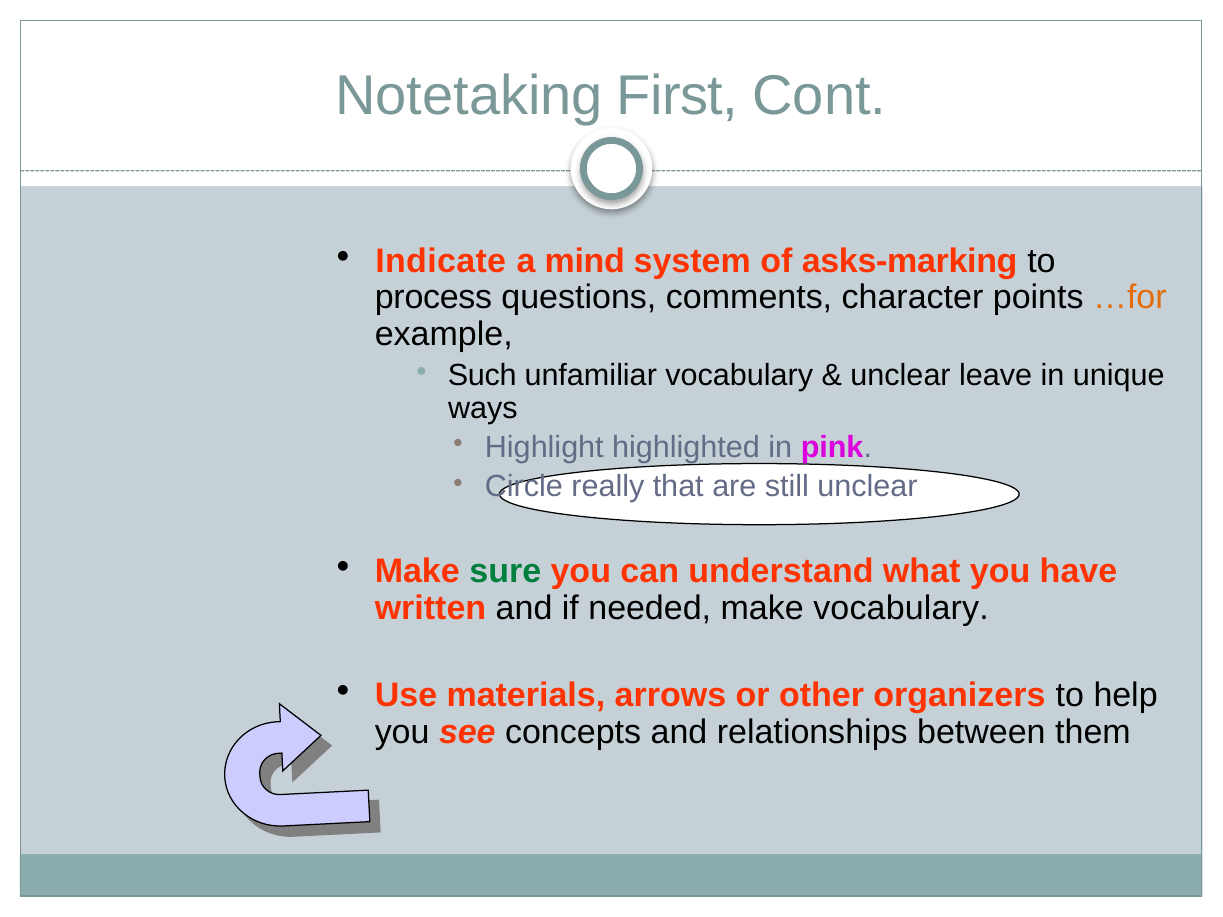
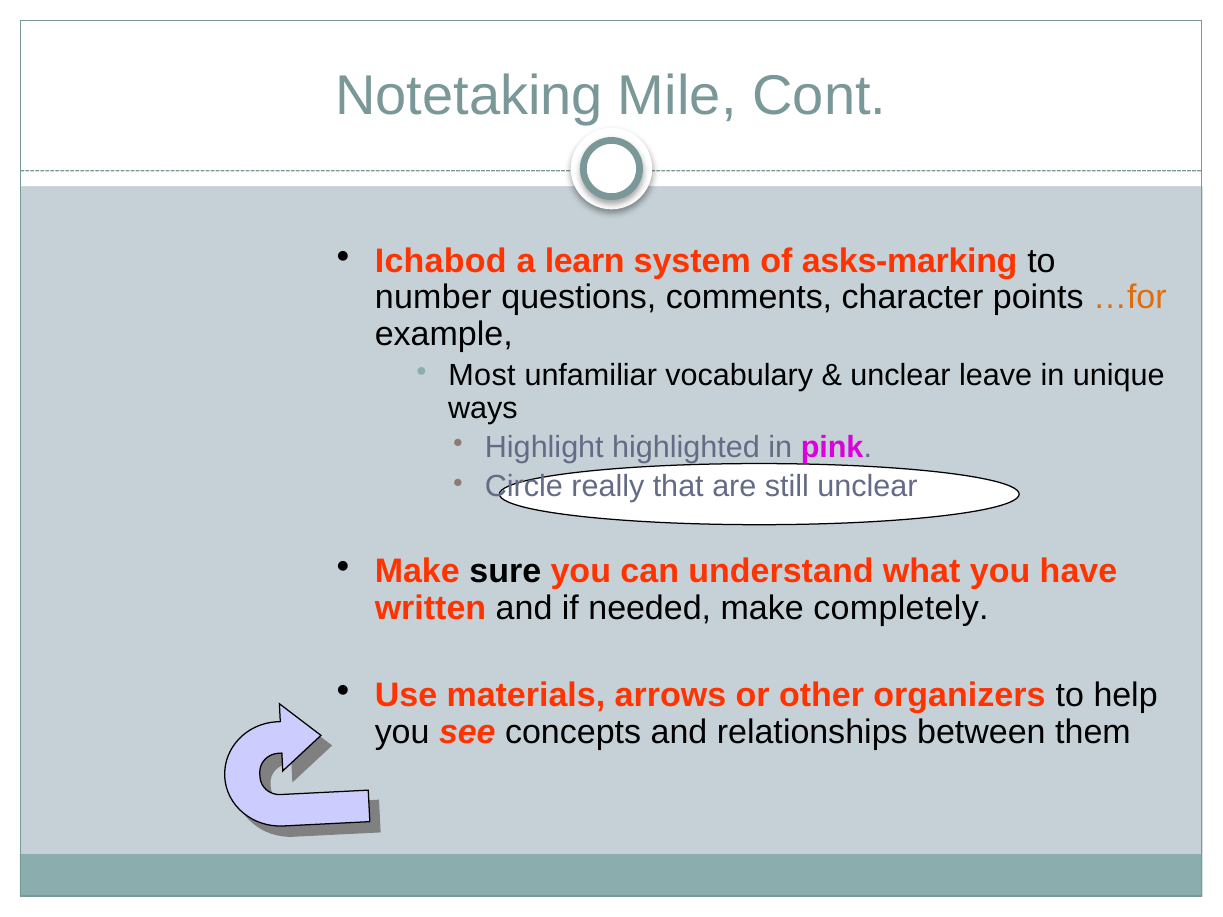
First: First -> Mile (677, 96)
Indicate: Indicate -> Ichabod (441, 261)
mind: mind -> learn (585, 261)
process: process -> number (433, 298)
Such: Such -> Most (482, 375)
sure colour: green -> black (505, 572)
make vocabulary: vocabulary -> completely (901, 609)
